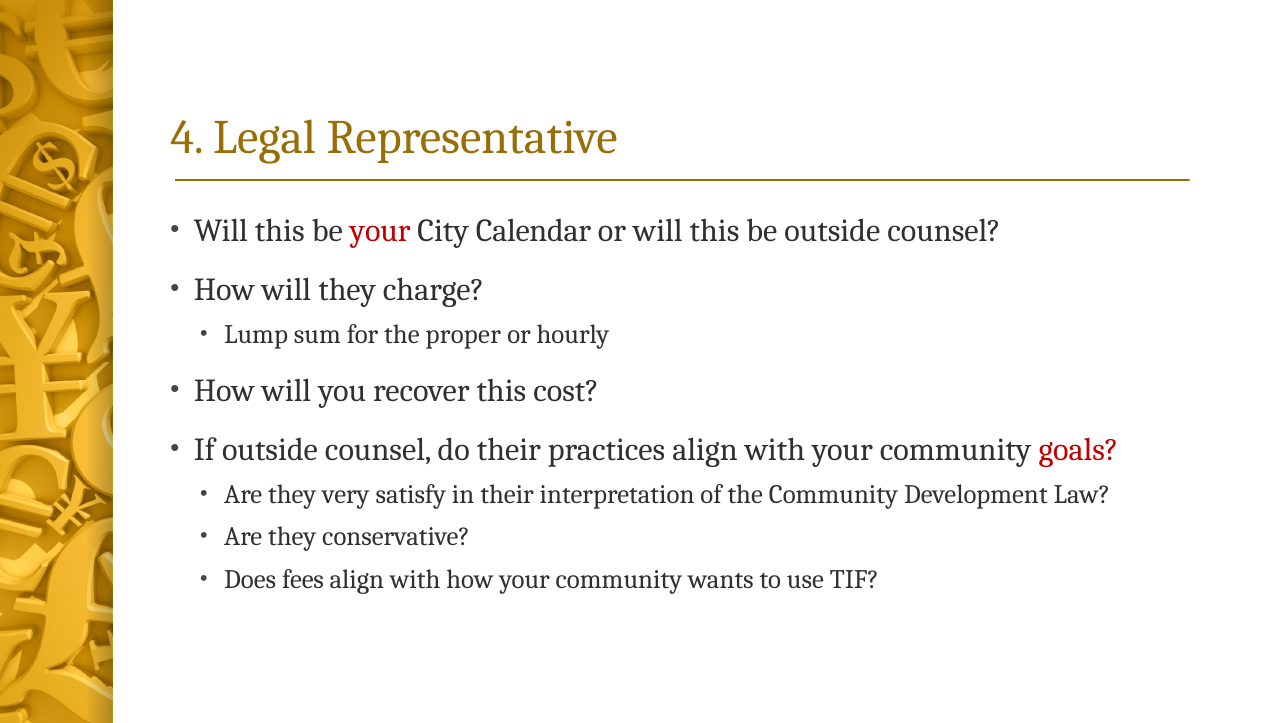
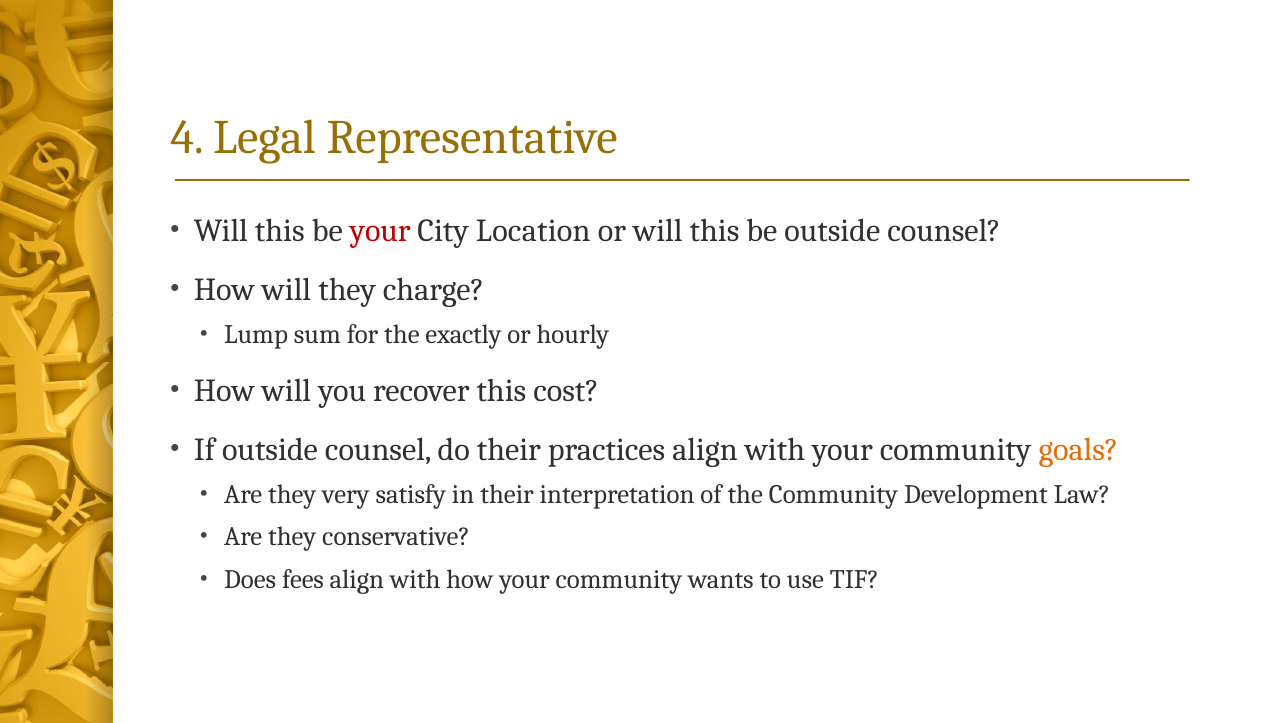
Calendar: Calendar -> Location (533, 231)
proper: proper -> exactly (464, 335)
goals colour: red -> orange (1078, 450)
